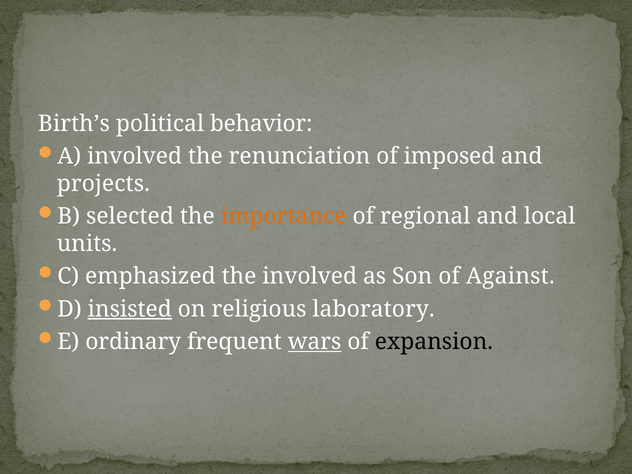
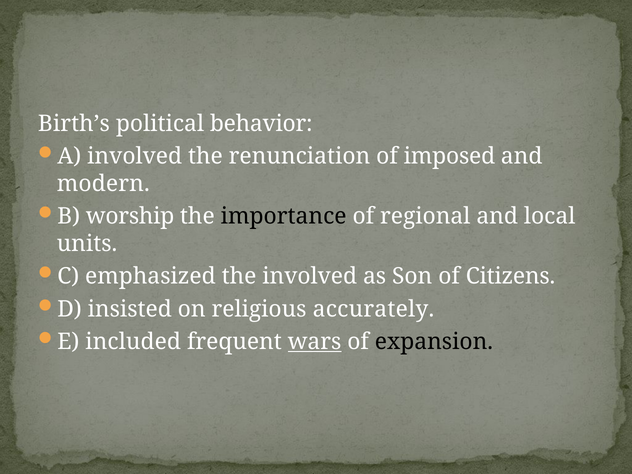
projects: projects -> modern (103, 184)
selected: selected -> worship (130, 216)
importance colour: orange -> black (284, 216)
Against: Against -> Citizens (511, 276)
insisted underline: present -> none (130, 309)
laboratory: laboratory -> accurately (373, 309)
ordinary: ordinary -> included (133, 342)
